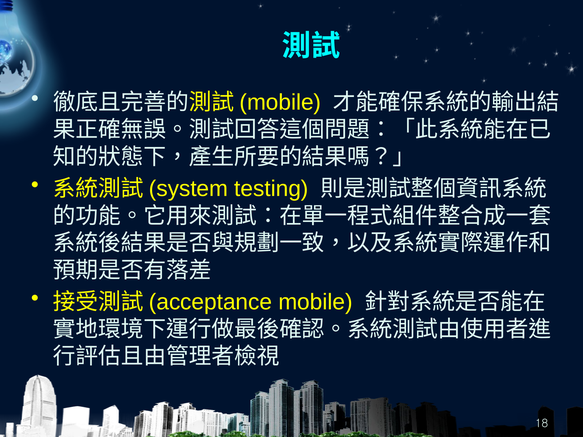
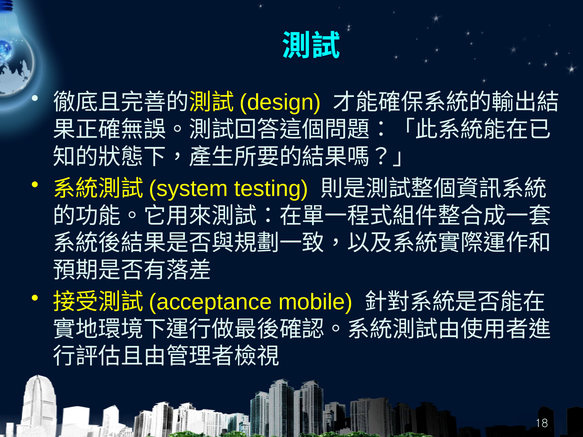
mobile: mobile -> design (280, 103)
